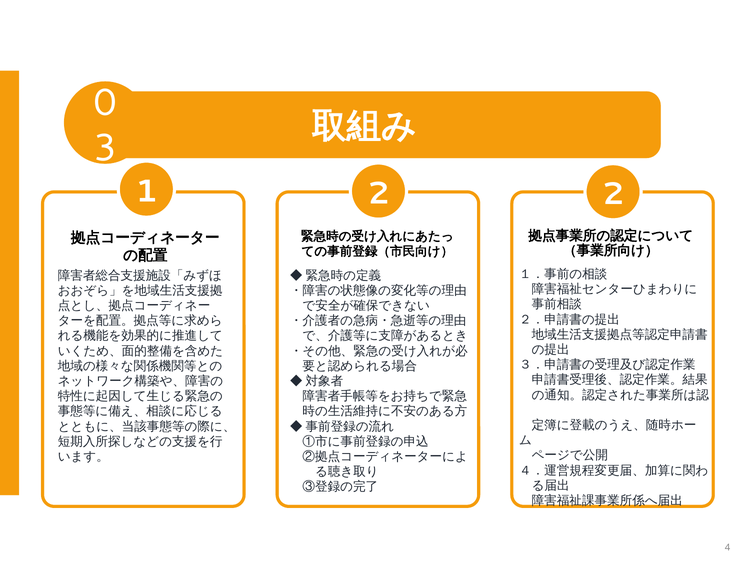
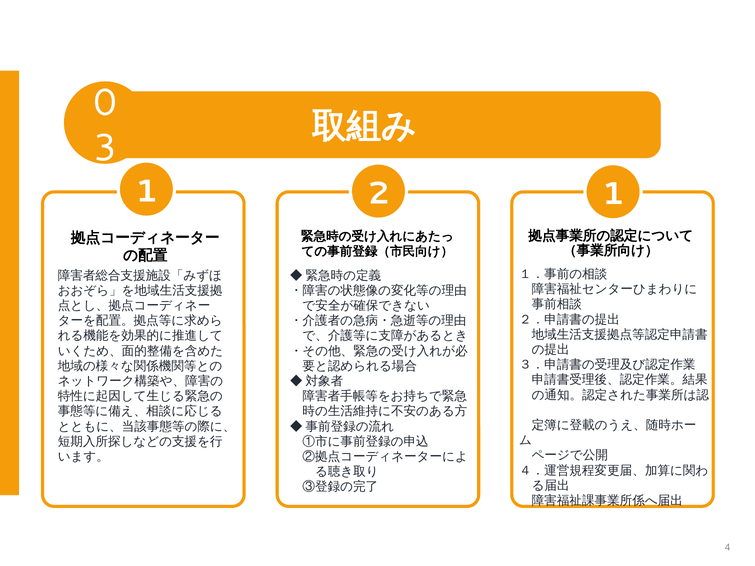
2 2: 2 -> 1 (613, 194)
